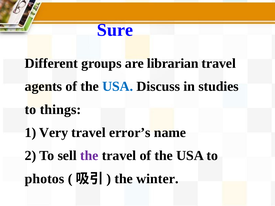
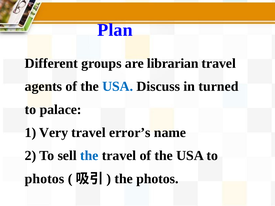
Sure: Sure -> Plan (115, 30)
studies: studies -> turned (218, 87)
things: things -> palace (61, 110)
the colour: purple -> blue (89, 156)
the winter: winter -> photos (157, 179)
